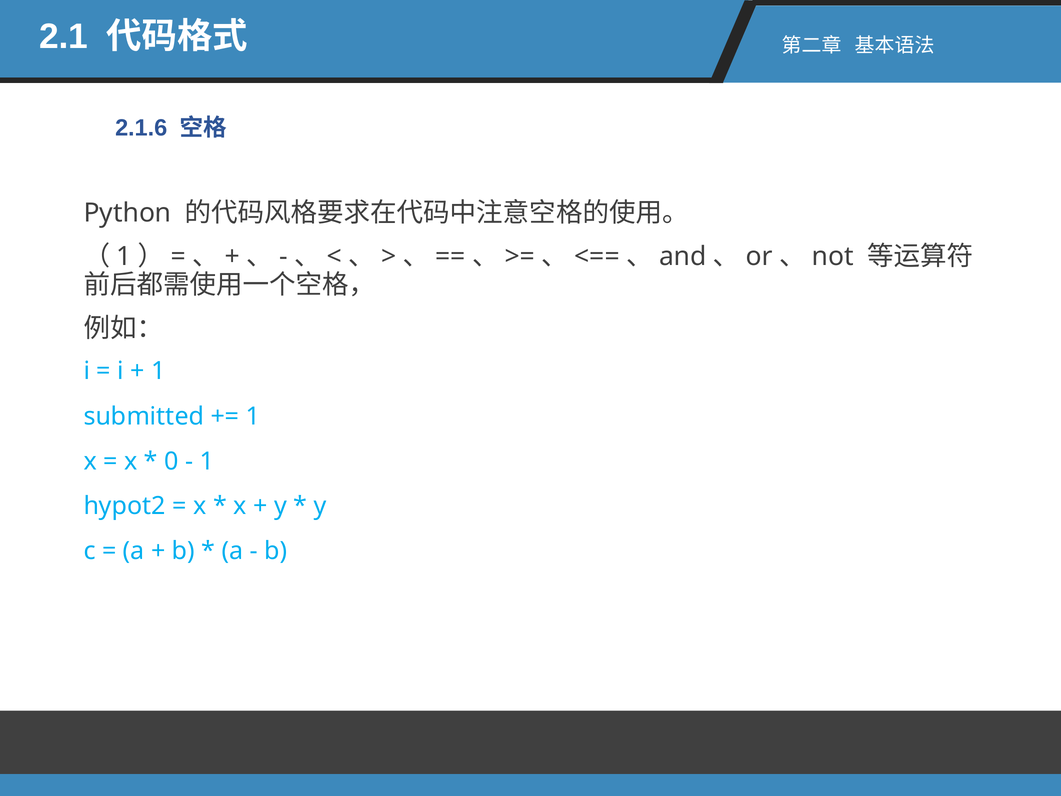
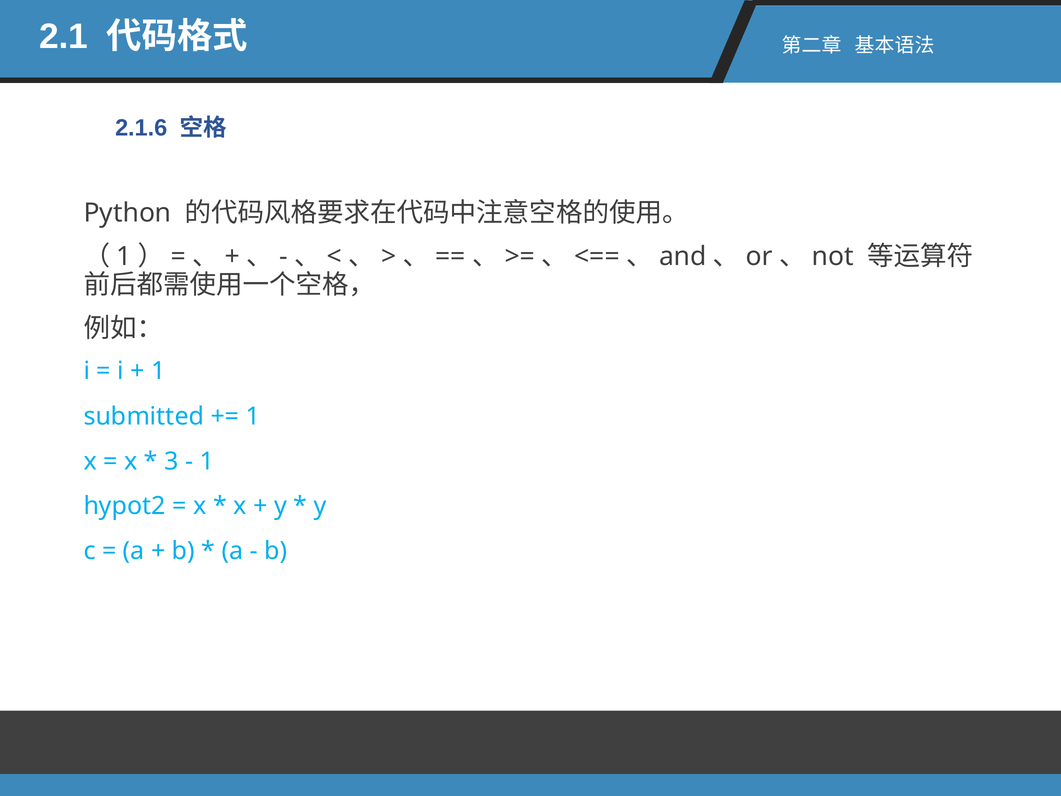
0: 0 -> 3 (171, 461)
